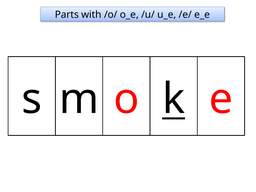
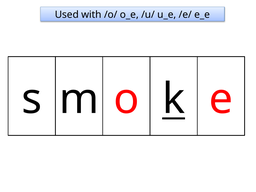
Parts: Parts -> Used (67, 15)
